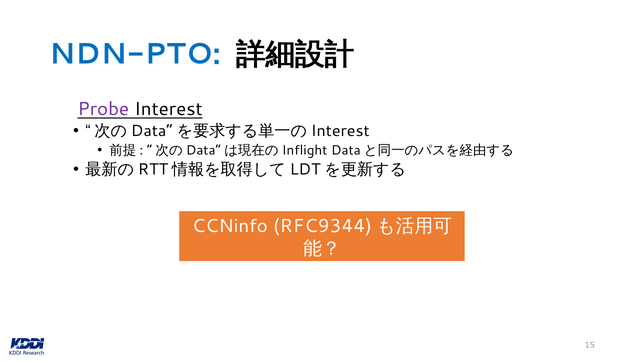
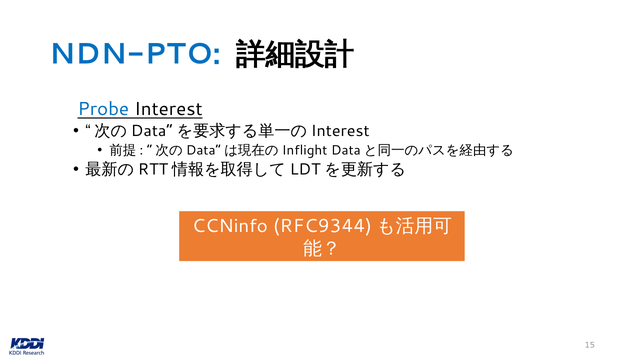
Probe colour: purple -> blue (103, 109)
